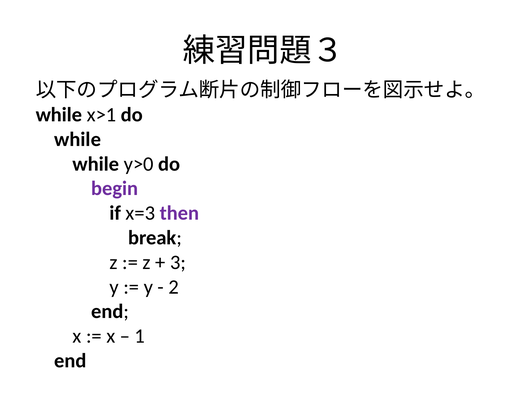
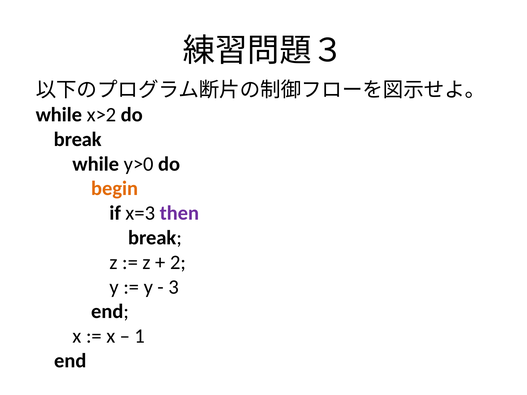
x>1: x>1 -> x>2 (102, 115)
while: while -> break (78, 139)
begin colour: purple -> orange (115, 189)
3: 3 -> 2 (178, 263)
2: 2 -> 3 (174, 287)
